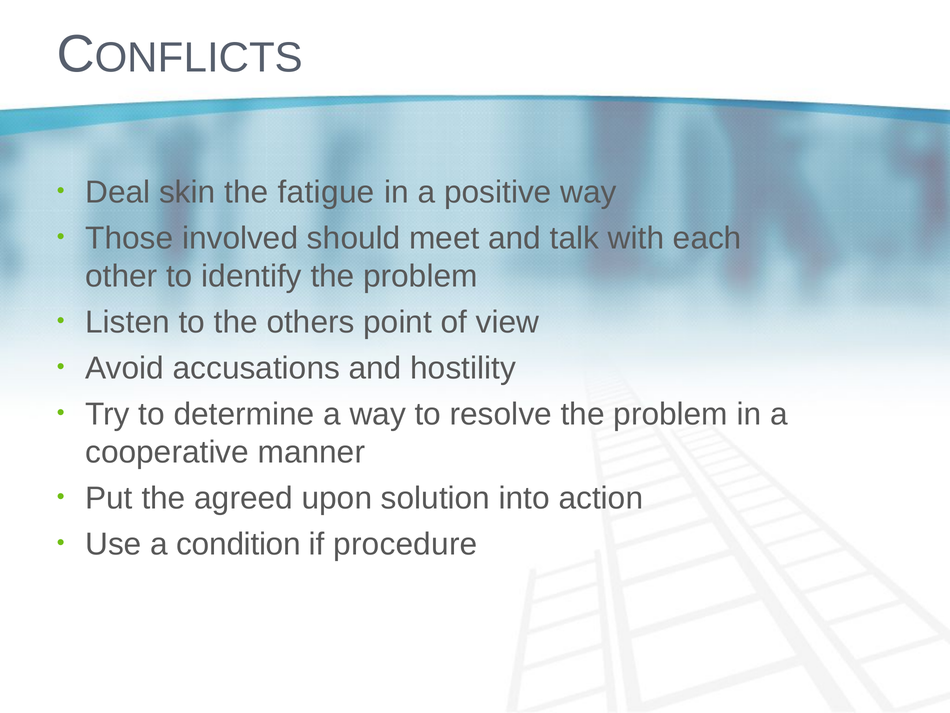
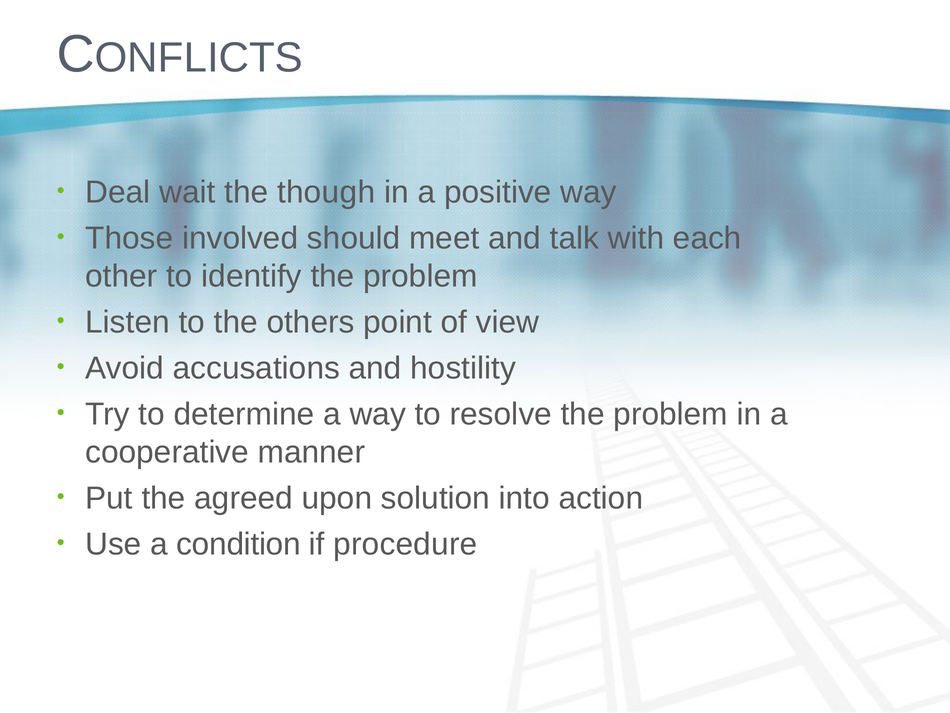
skin: skin -> wait (187, 192)
fatigue: fatigue -> though (326, 192)
